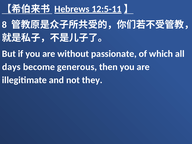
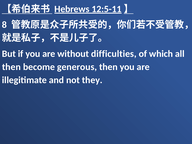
passionate: passionate -> difficulties (114, 54)
days: days -> then (11, 67)
